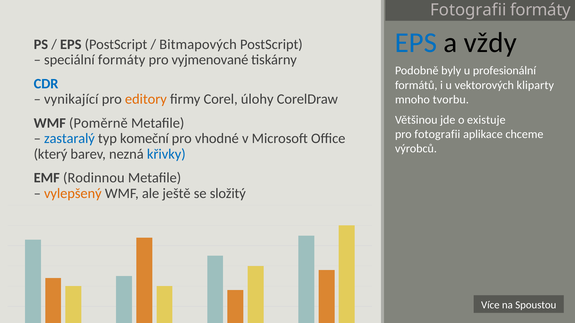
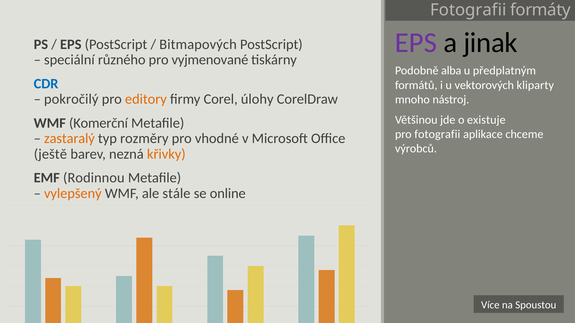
EPS colour: blue -> purple (416, 43)
vždy: vždy -> jinak (490, 43)
speciální formáty: formáty -> různého (122, 60)
byly: byly -> alba (451, 71)
profesionální: profesionální -> předplatným (504, 71)
vynikající: vynikající -> pokročilý (71, 99)
tvorbu: tvorbu -> nástroj (451, 100)
Poměrně: Poměrně -> Komerční (98, 123)
zastaralý colour: blue -> orange (69, 139)
komeční: komeční -> rozměry (144, 139)
který: který -> ještě (50, 154)
křivky colour: blue -> orange (166, 154)
ještě: ještě -> stále (176, 194)
složitý: složitý -> online (228, 194)
